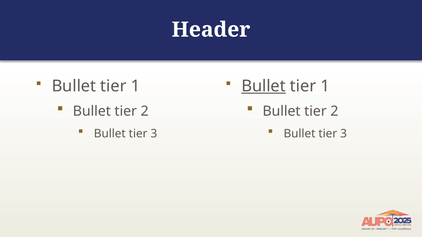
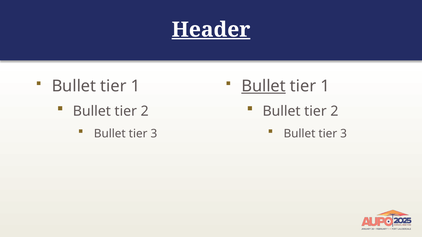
Header underline: none -> present (211, 30)
